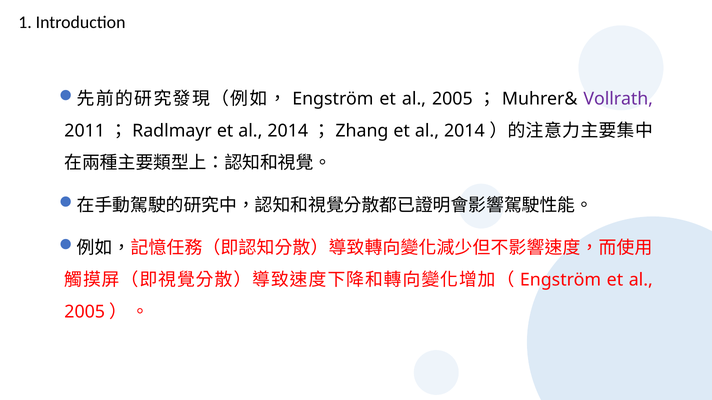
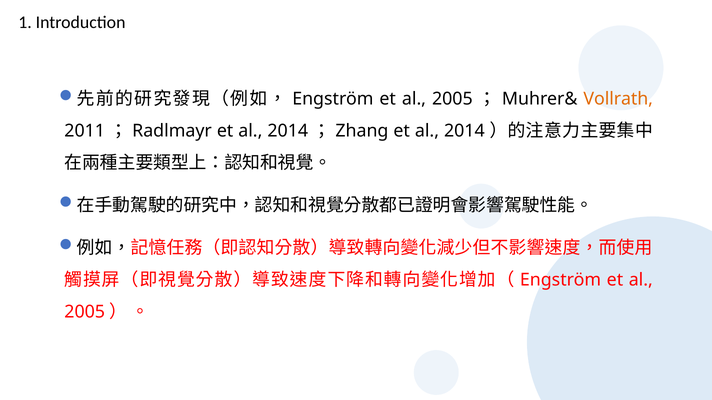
Vollrath colour: purple -> orange (618, 99)
